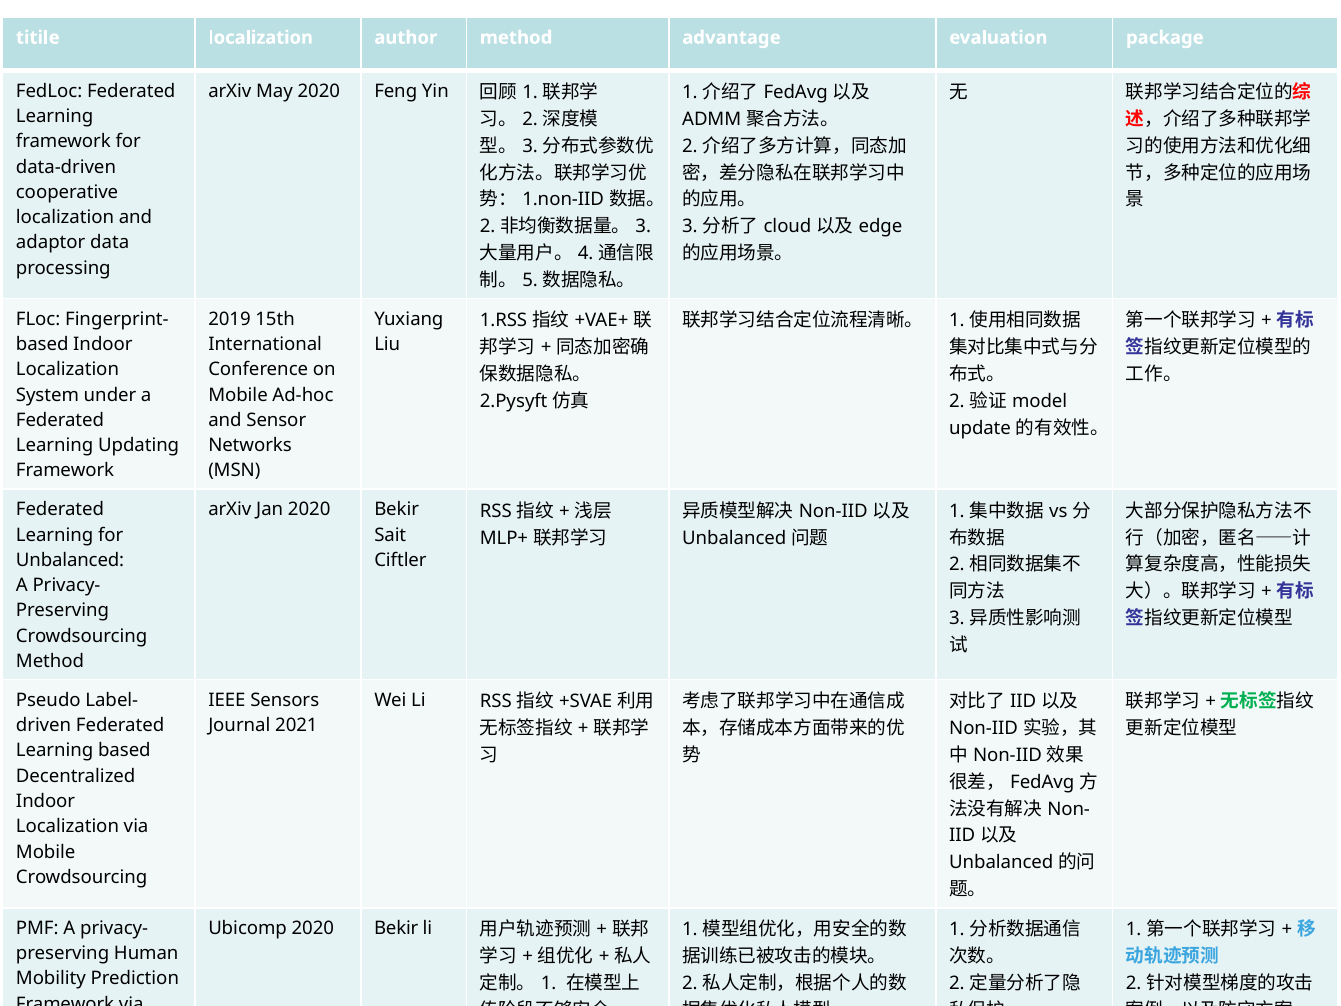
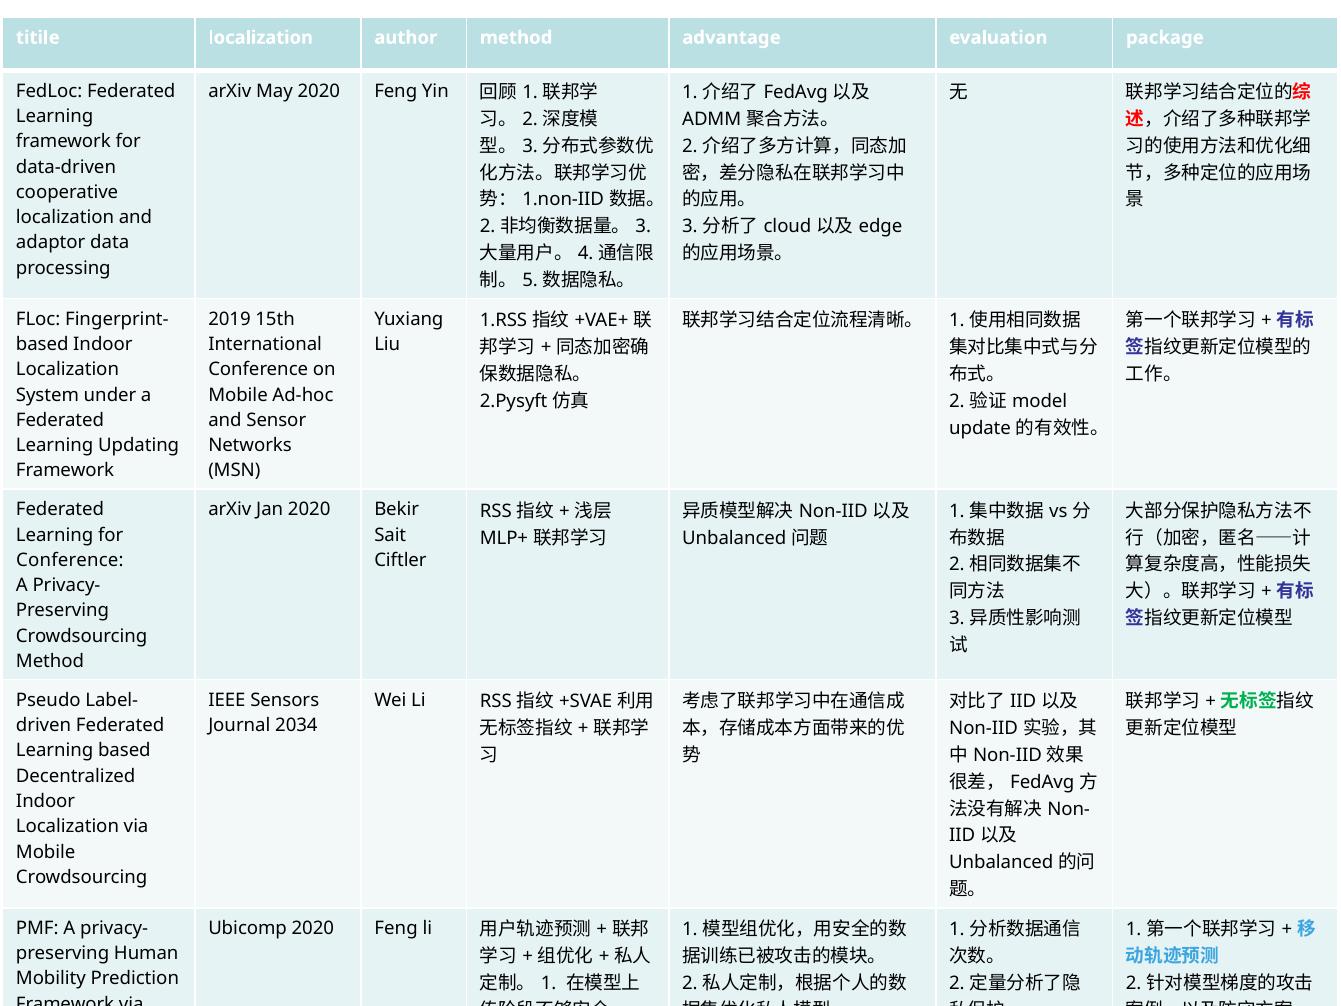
Unbalanced: Unbalanced -> Conference (70, 560)
2021: 2021 -> 2034 (296, 725)
Ubicomp 2020 Bekir: Bekir -> Feng (396, 928)
